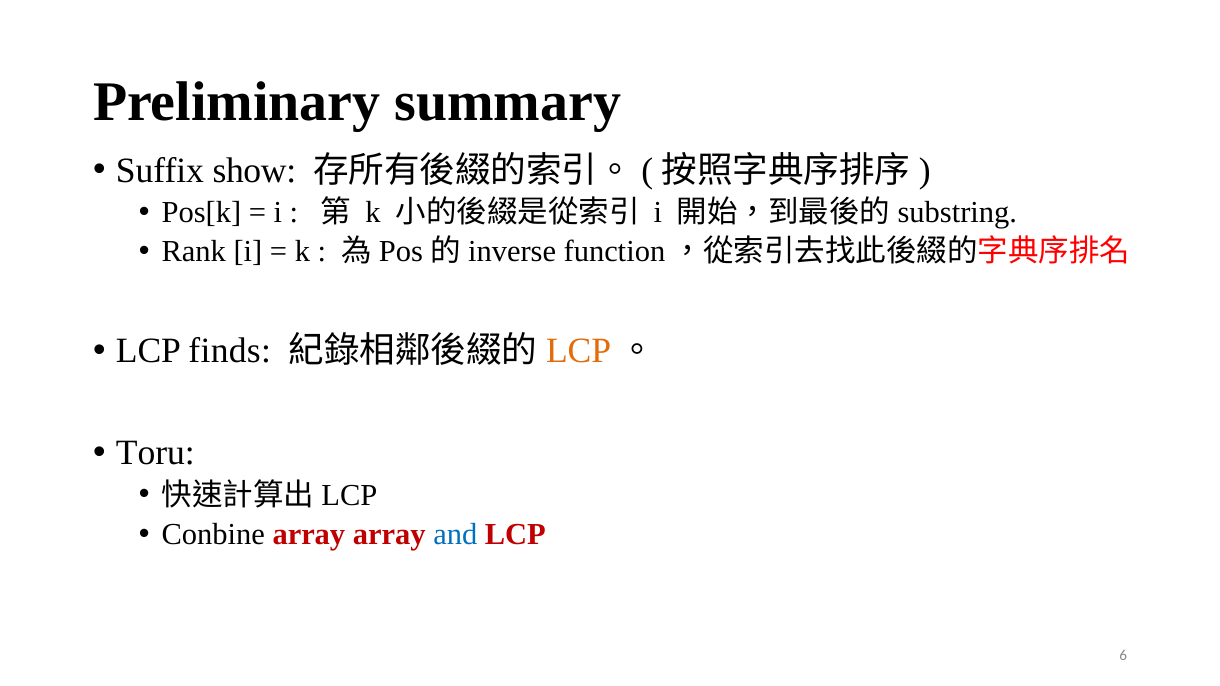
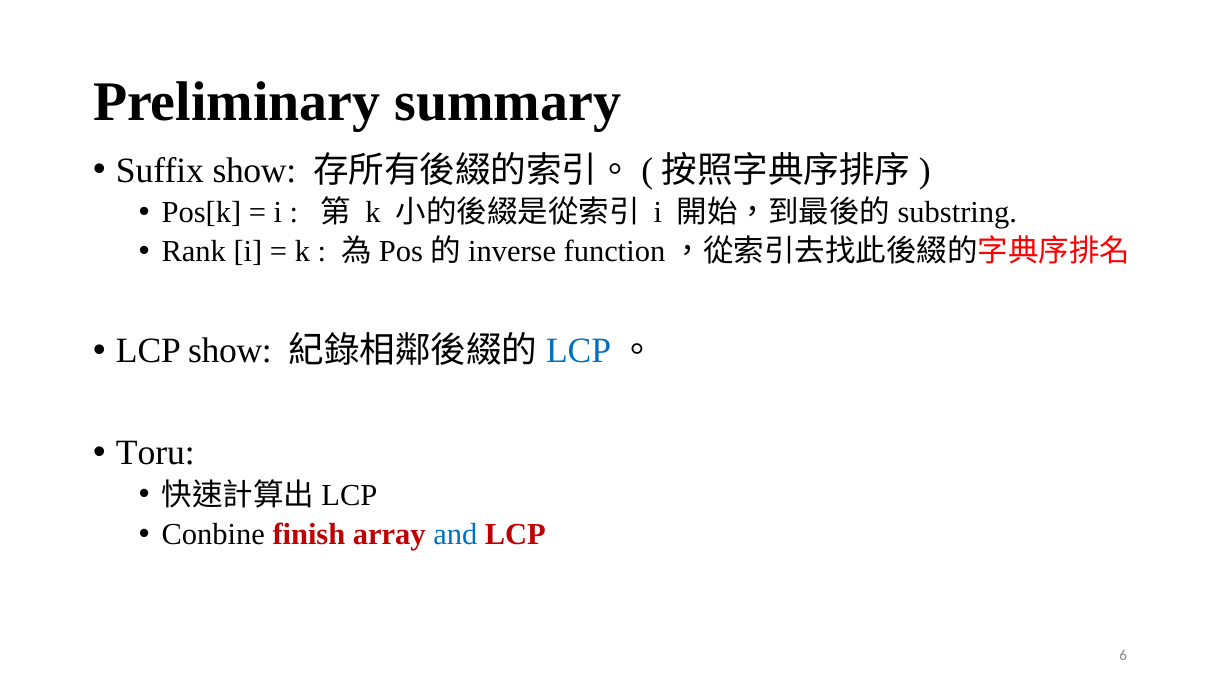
LCP finds: finds -> show (230, 351)
LCP colour: orange -> blue (579, 351)
Conbine array: array -> finish (309, 535)
